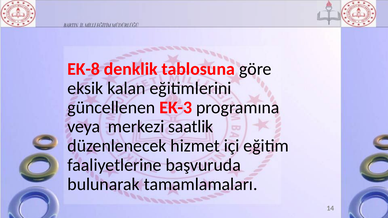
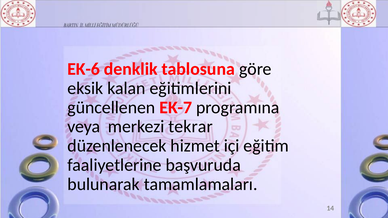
EK-8: EK-8 -> EK-6 (84, 69)
EK-3: EK-3 -> EK-7 (176, 108)
saatlik: saatlik -> tekrar (191, 127)
